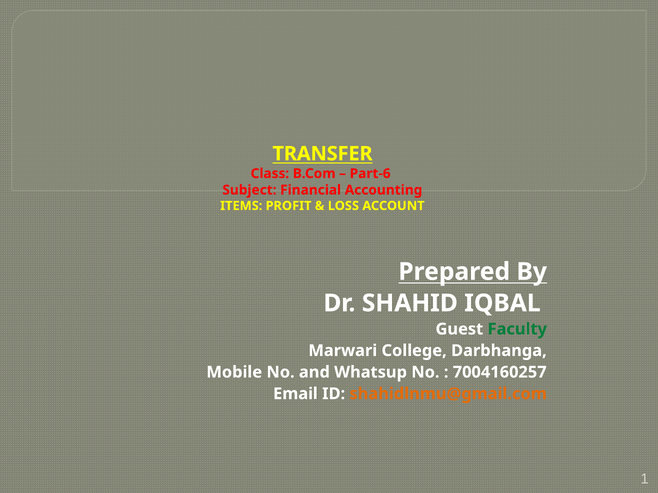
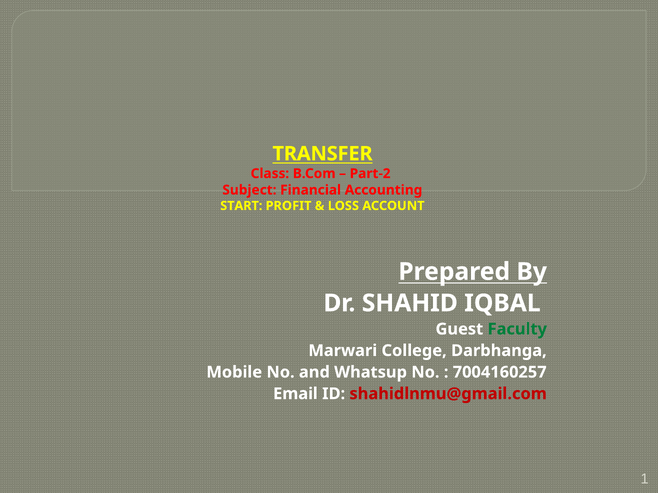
Part-6: Part-6 -> Part-2 (370, 174)
ITEMS: ITEMS -> START (241, 206)
shahidlnmu@gmail.com colour: orange -> red (448, 394)
